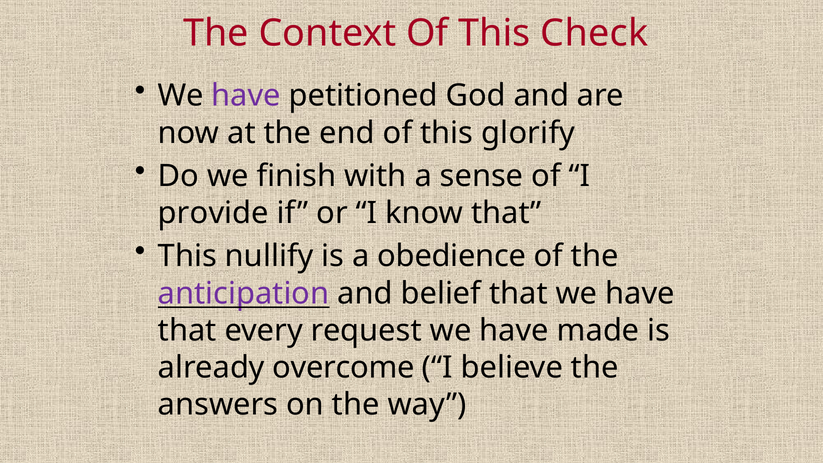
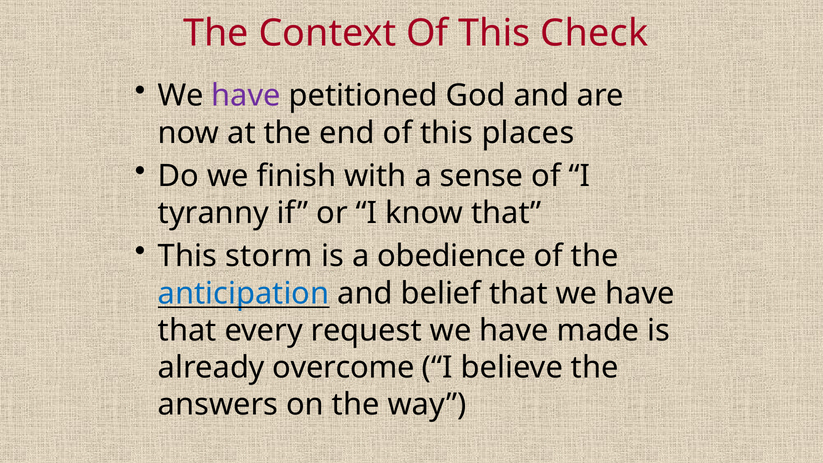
glorify: glorify -> places (528, 133)
provide: provide -> tyranny (213, 213)
nullify: nullify -> storm (269, 256)
anticipation colour: purple -> blue (244, 293)
